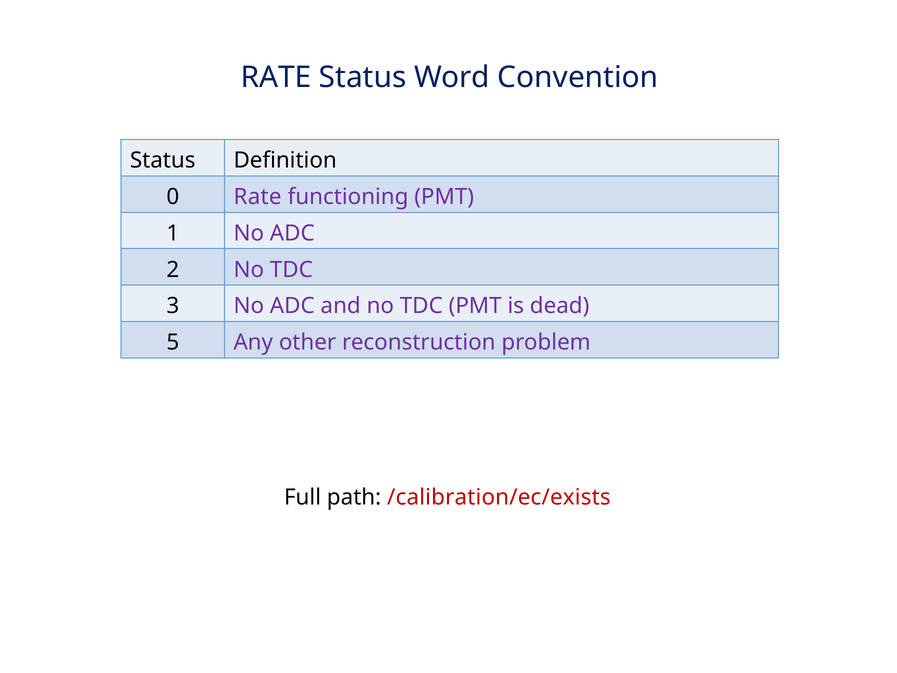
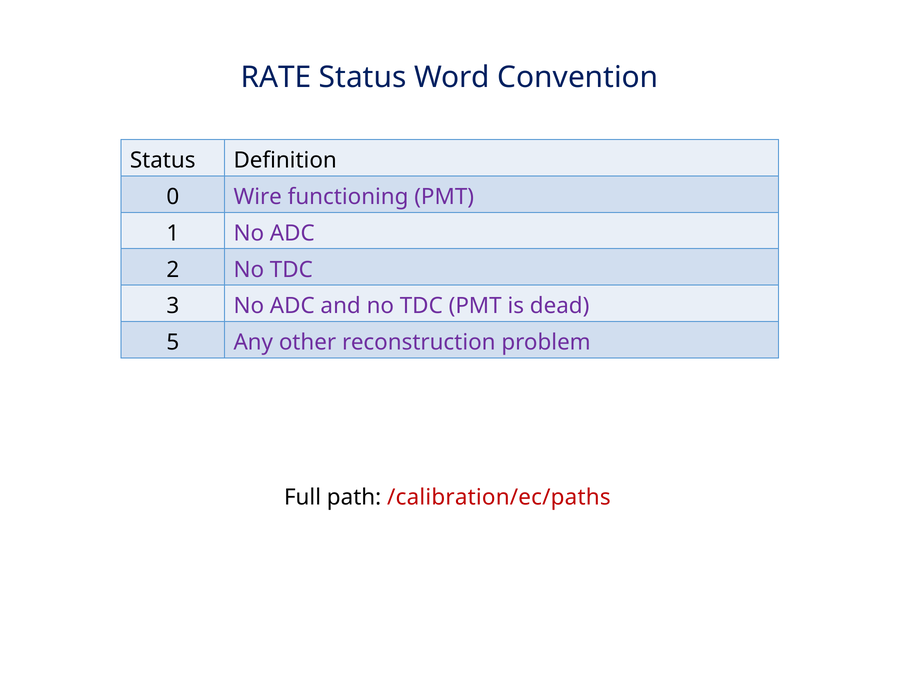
0 Rate: Rate -> Wire (258, 197)
/calibration/ec/exists: /calibration/ec/exists -> /calibration/ec/paths (499, 497)
